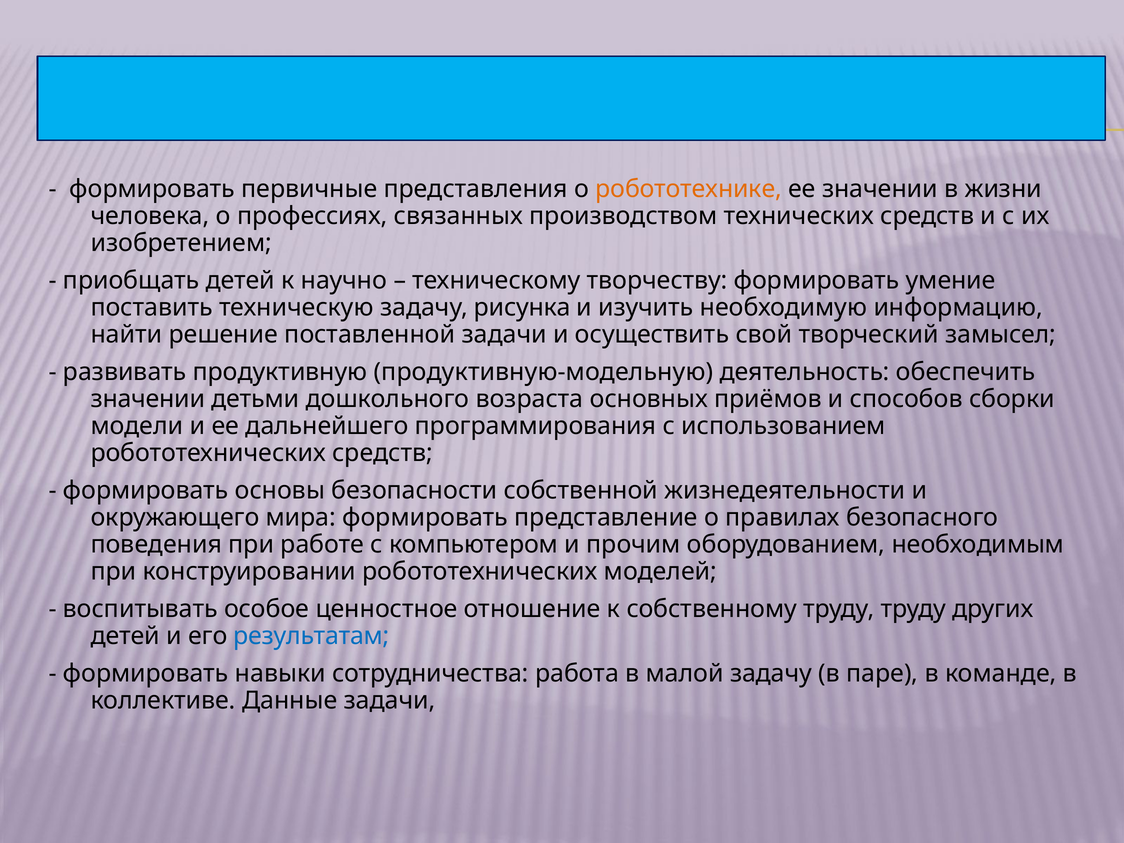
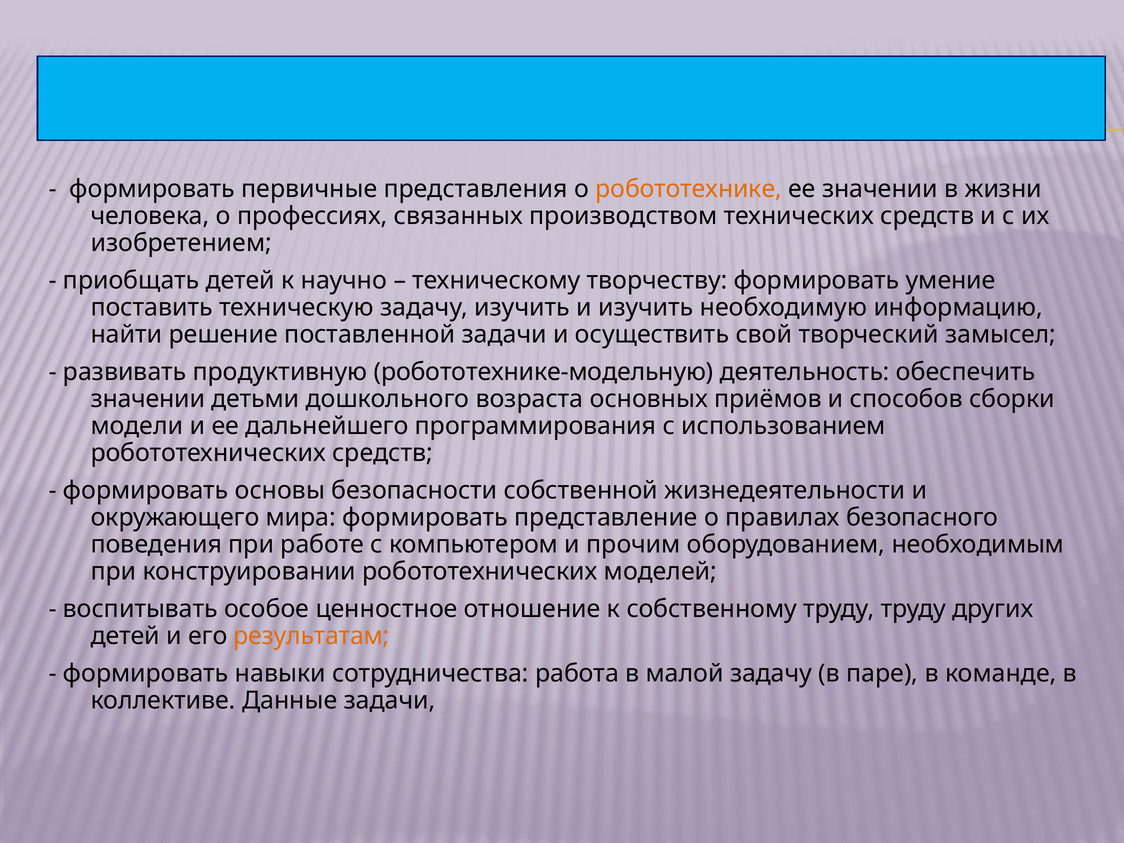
задачу рисунка: рисунка -> изучить (522, 308)
продуктивную-модельную: продуктивную-модельную -> робототехнике-модельную (544, 372)
результатам colour: blue -> orange (311, 636)
